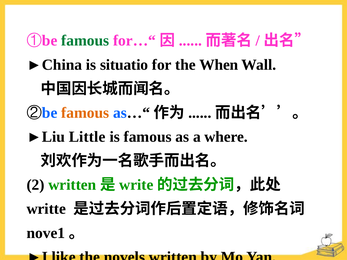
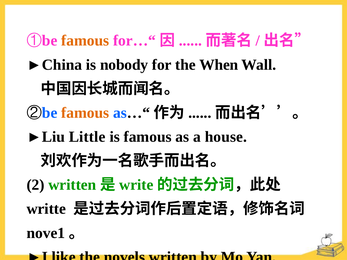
famous colour: green -> orange (85, 41)
situatio: situatio -> nobody (124, 65)
where: where -> house (226, 137)
